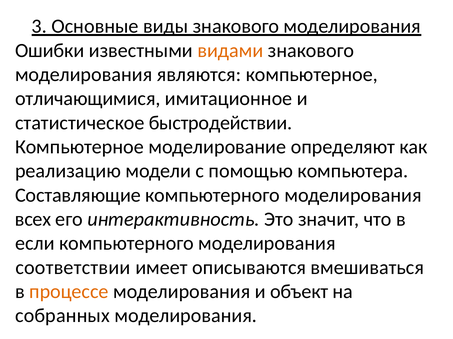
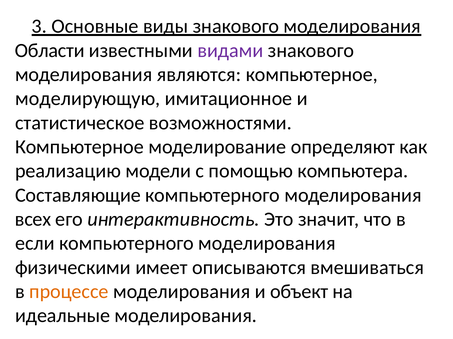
Ошибки: Ошибки -> Области (50, 50)
видами colour: orange -> purple (230, 50)
отличающимися: отличающимися -> моделирующую (88, 99)
быстродействии: быстродействии -> возможностями (220, 123)
соответствии: соответствии -> физическими (73, 268)
собранных: собранных -> идеальные (63, 316)
